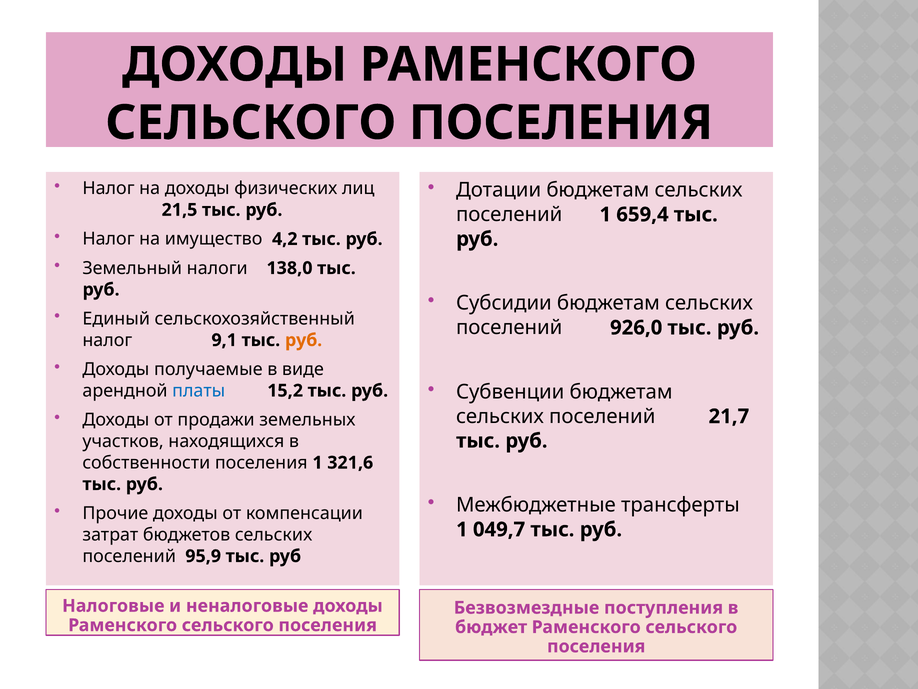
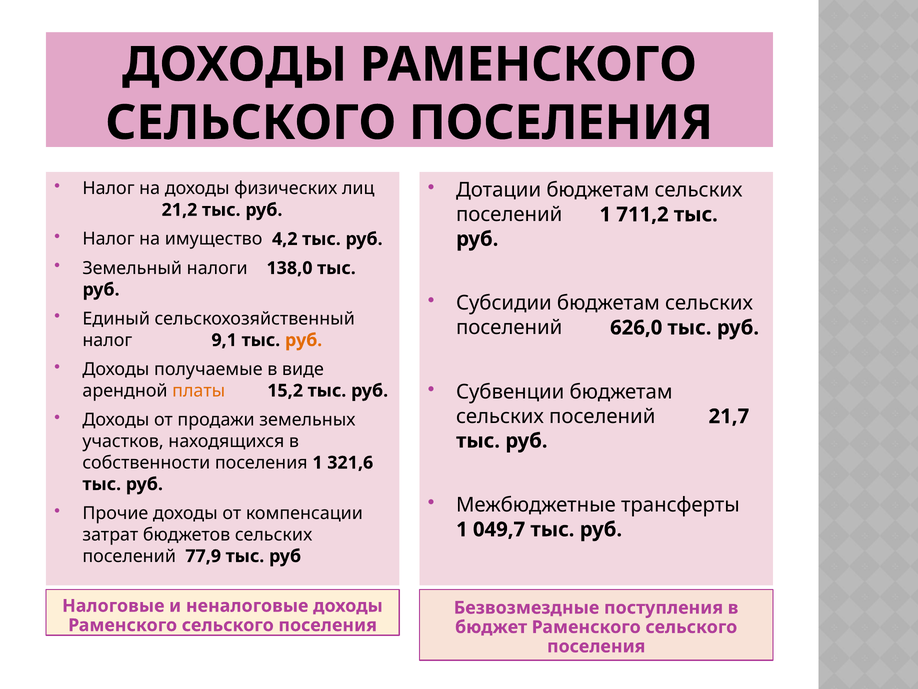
21,5: 21,5 -> 21,2 (179, 210)
659,4: 659,4 -> 711,2 (642, 214)
926,0: 926,0 -> 626,0 (636, 327)
платы colour: blue -> orange (199, 390)
95,9: 95,9 -> 77,9 (203, 556)
